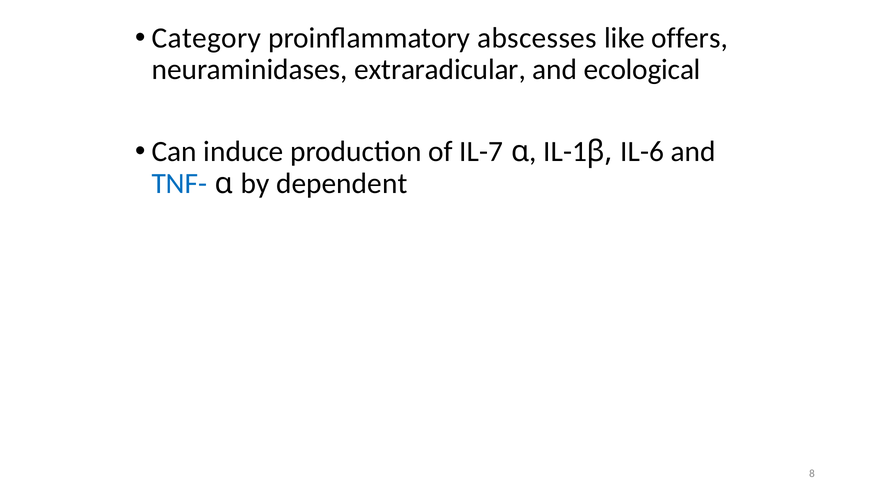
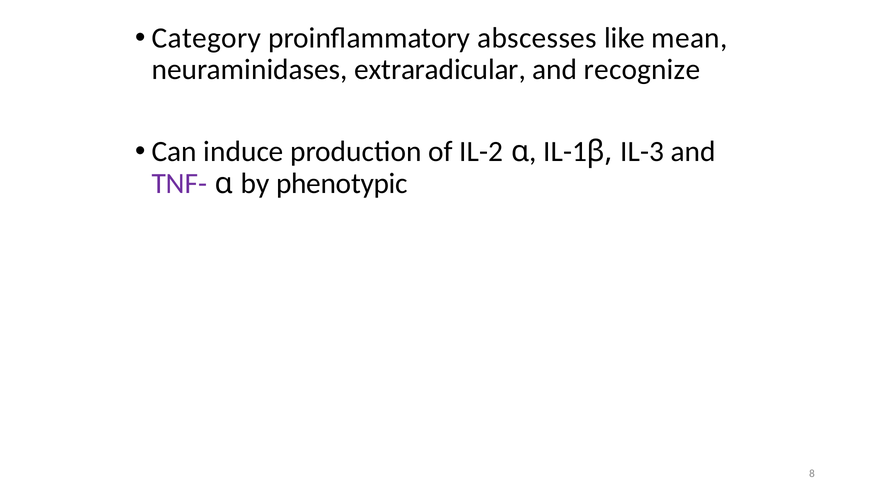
offers: offers -> mean (689, 38)
ecological: ecological -> recognize (642, 70)
IL-7: IL-7 -> IL-2 (481, 152)
IL-6: IL-6 -> IL-3 (642, 152)
TNF- colour: blue -> purple (180, 183)
dependent: dependent -> phenotypic (342, 183)
